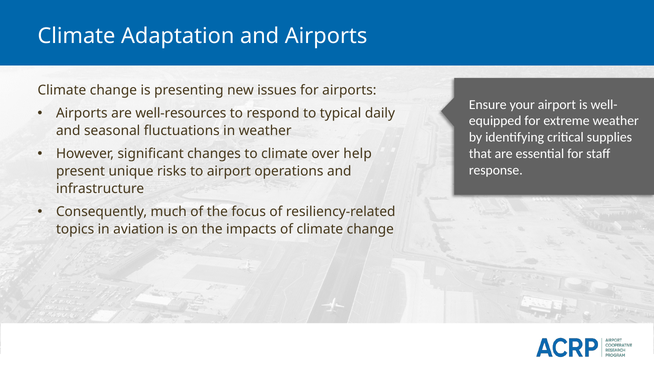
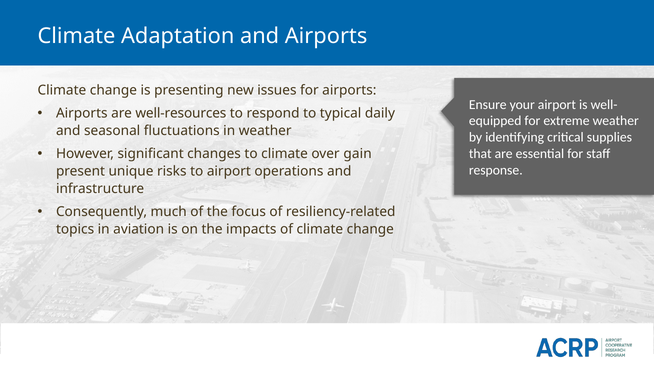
help: help -> gain (358, 154)
